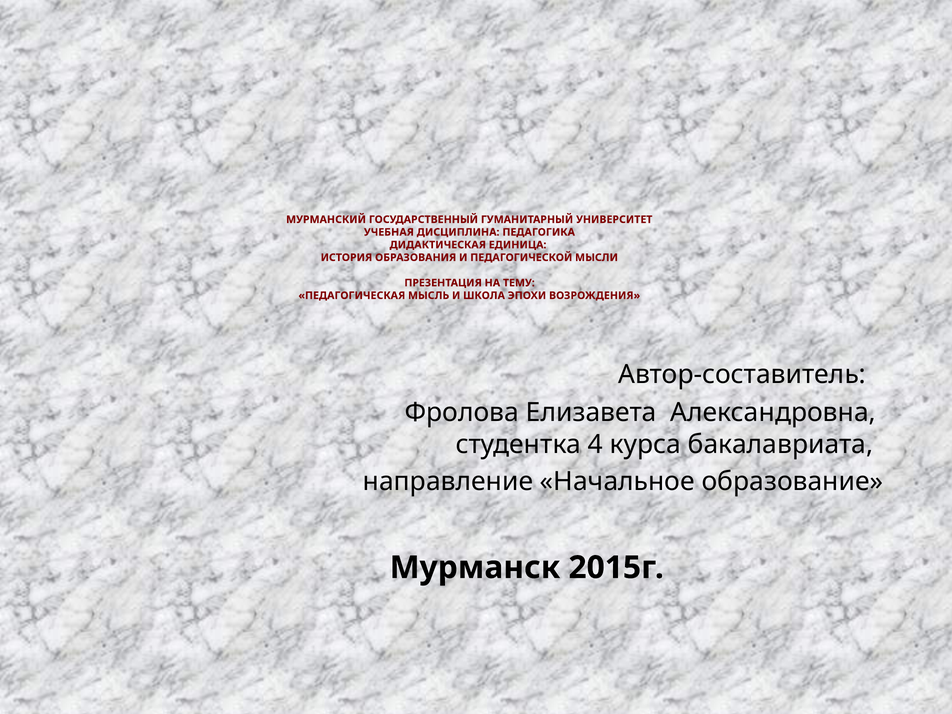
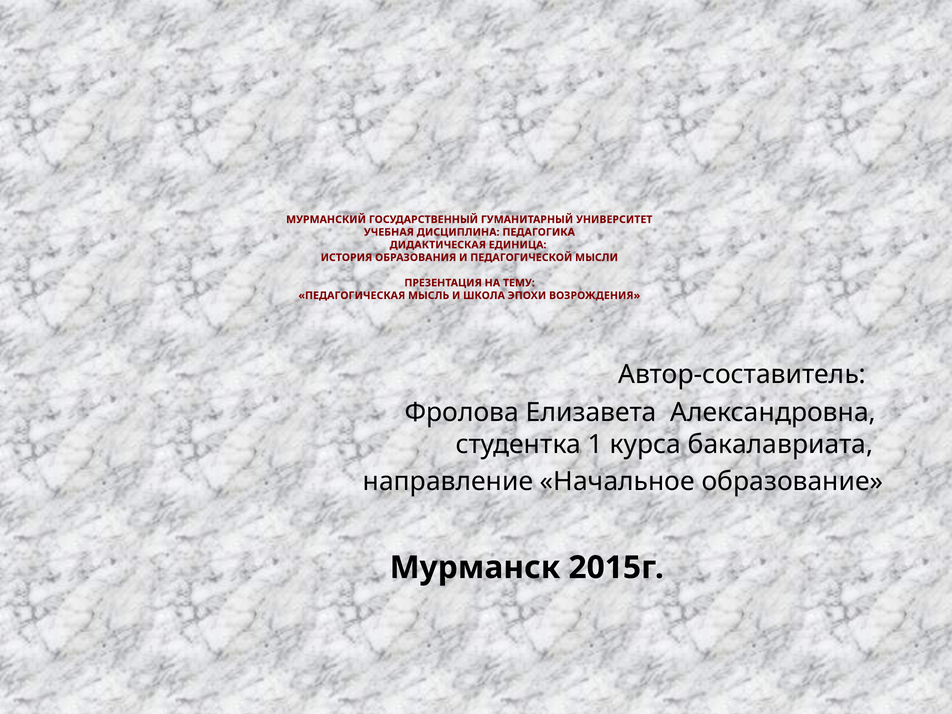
4: 4 -> 1 (595, 444)
